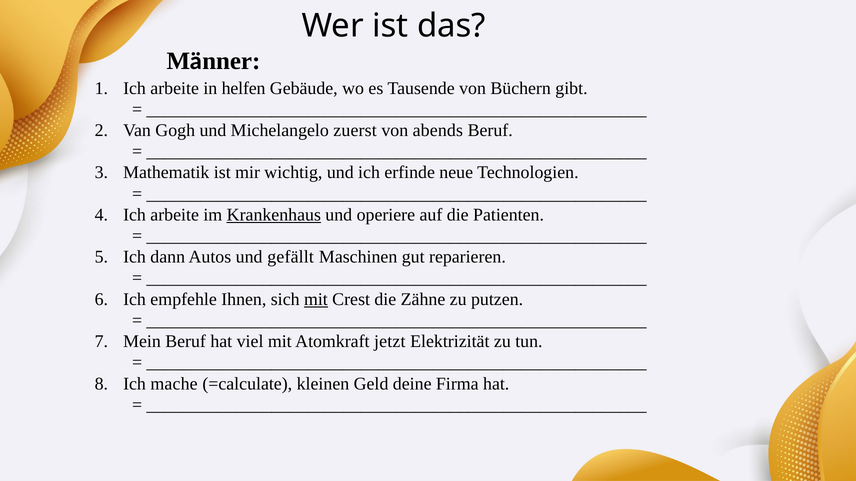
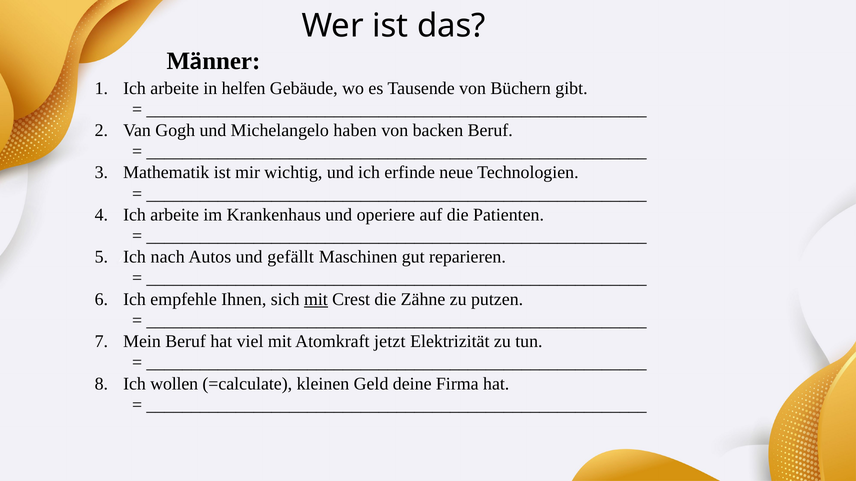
zuerst: zuerst -> haben (355, 130)
abends: abends -> backen (438, 130)
Krankenhaus underline: present -> none (274, 215)
dann: dann -> nach (168, 257)
mache: mache -> wollen (174, 384)
